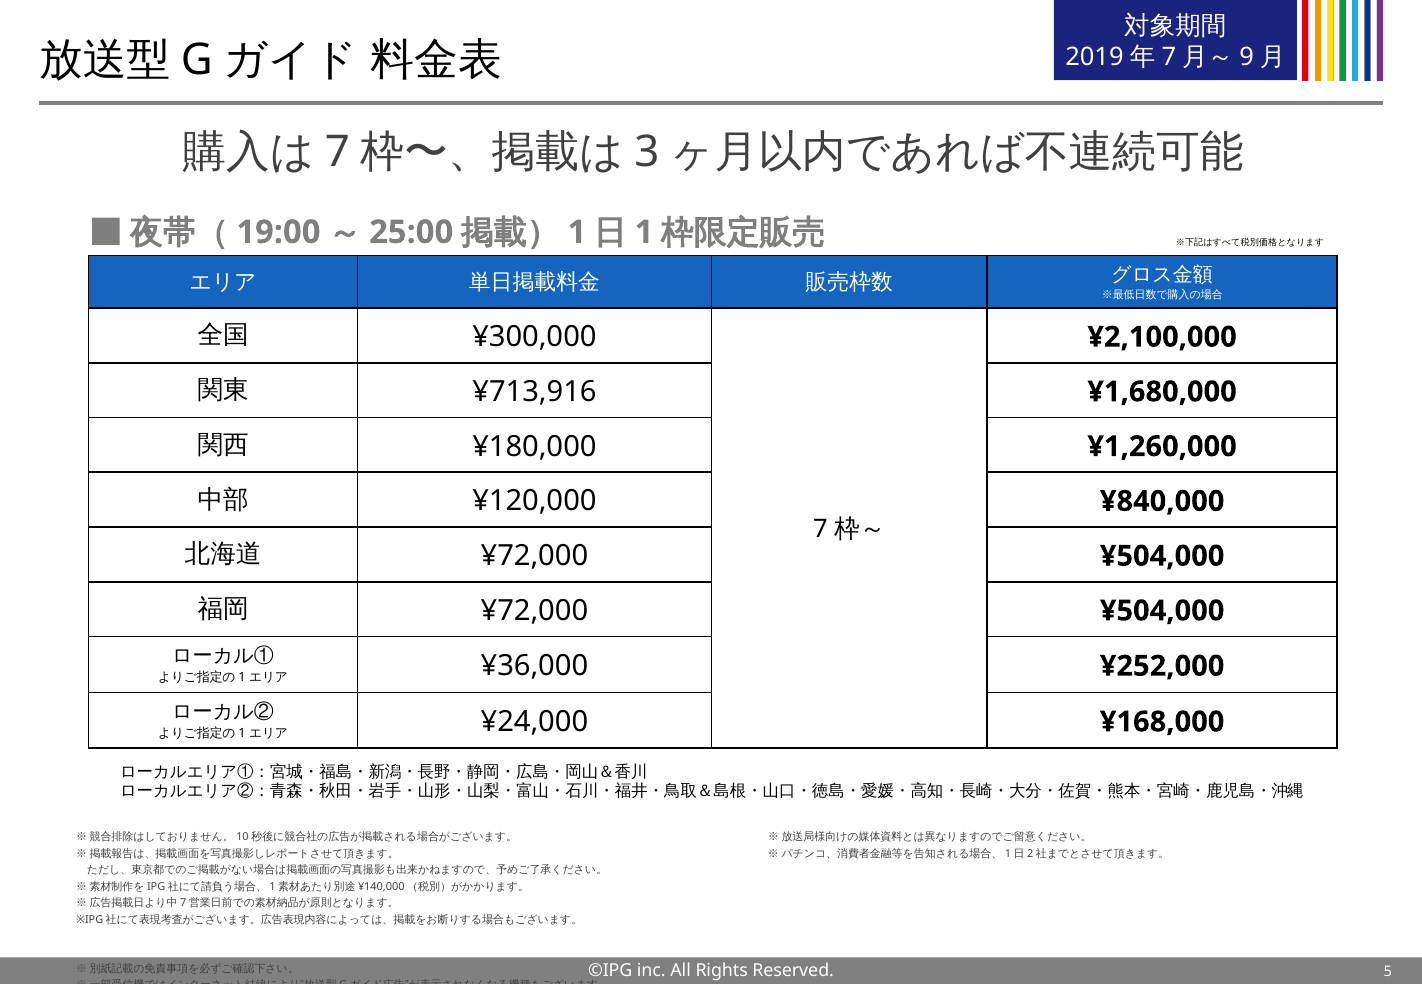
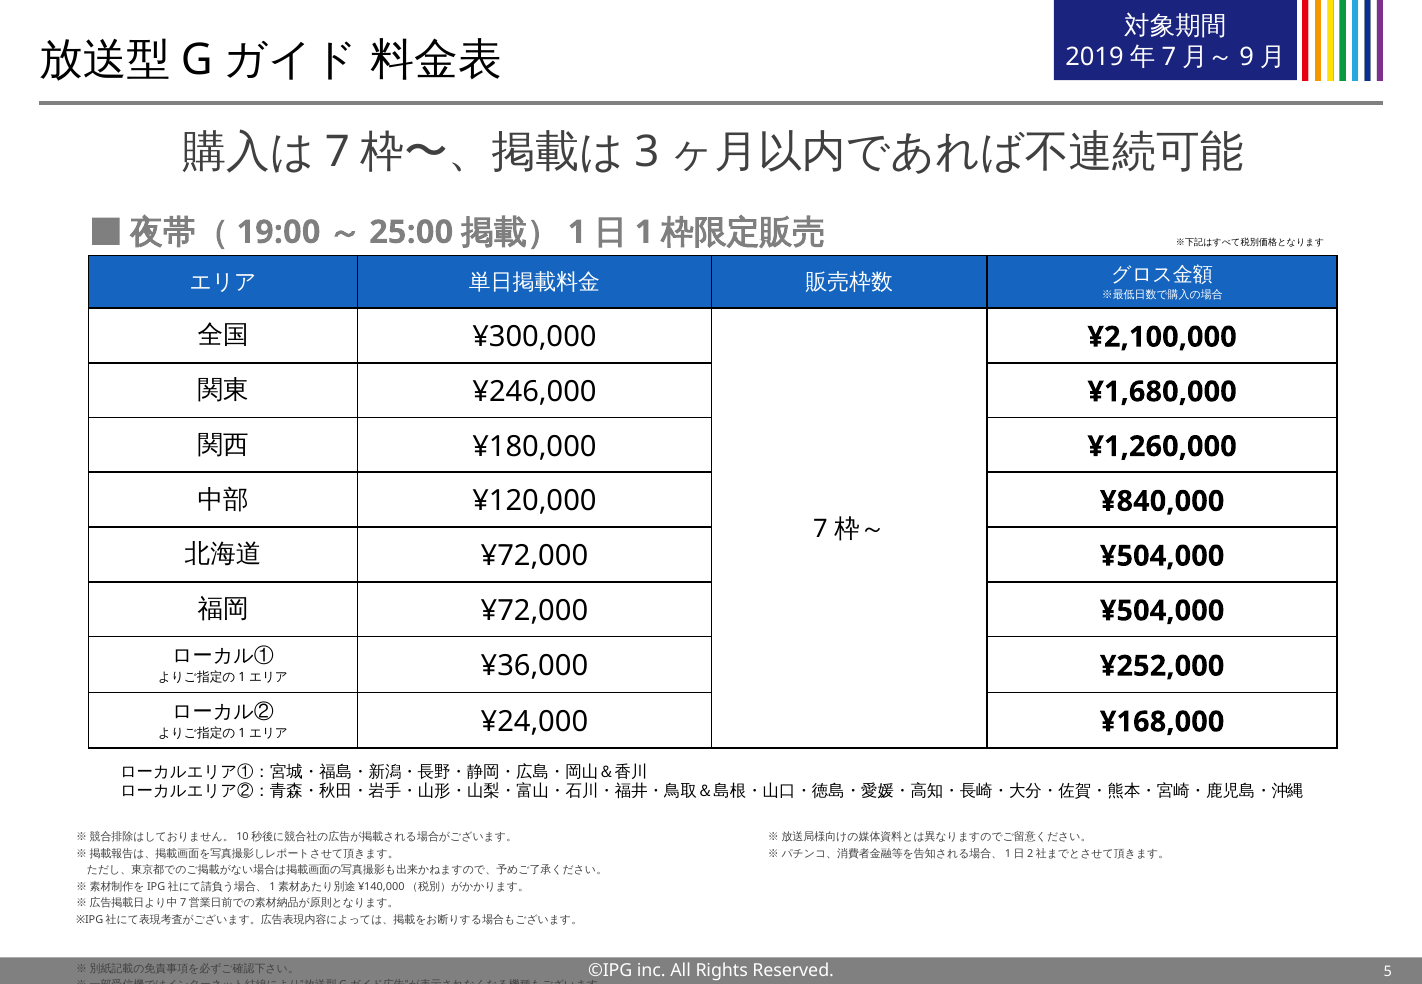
¥713,916: ¥713,916 -> ¥246,000 (534, 392)
